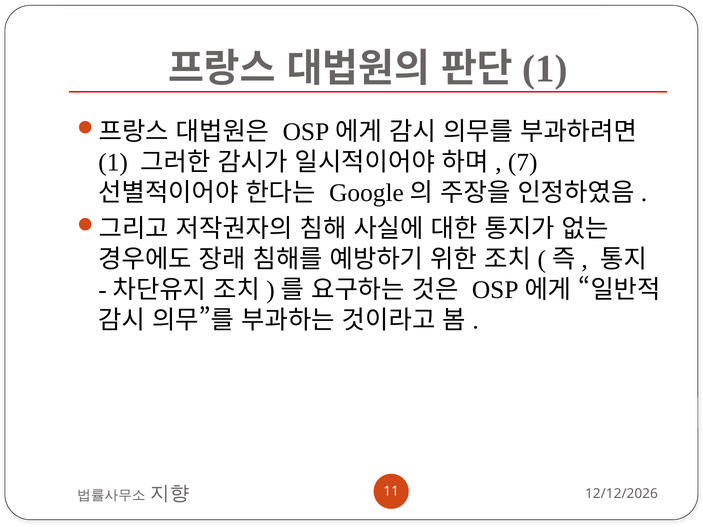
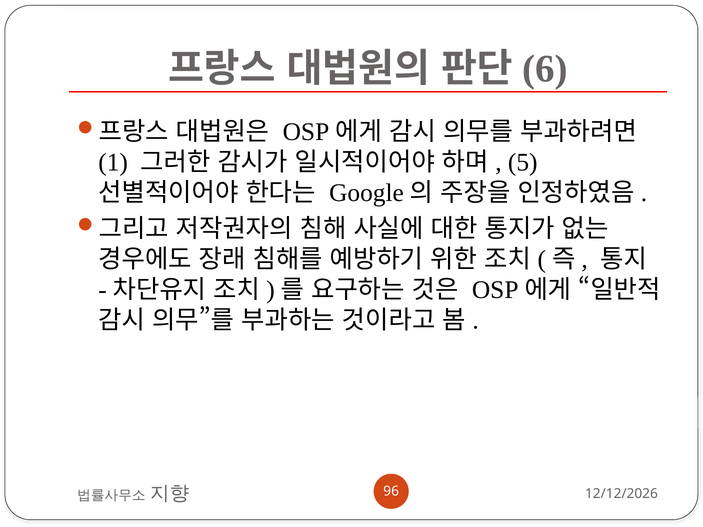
1: 1 -> 6 (545, 69)
7: 7 -> 5 (523, 162)
11: 11 -> 96 (391, 491)
